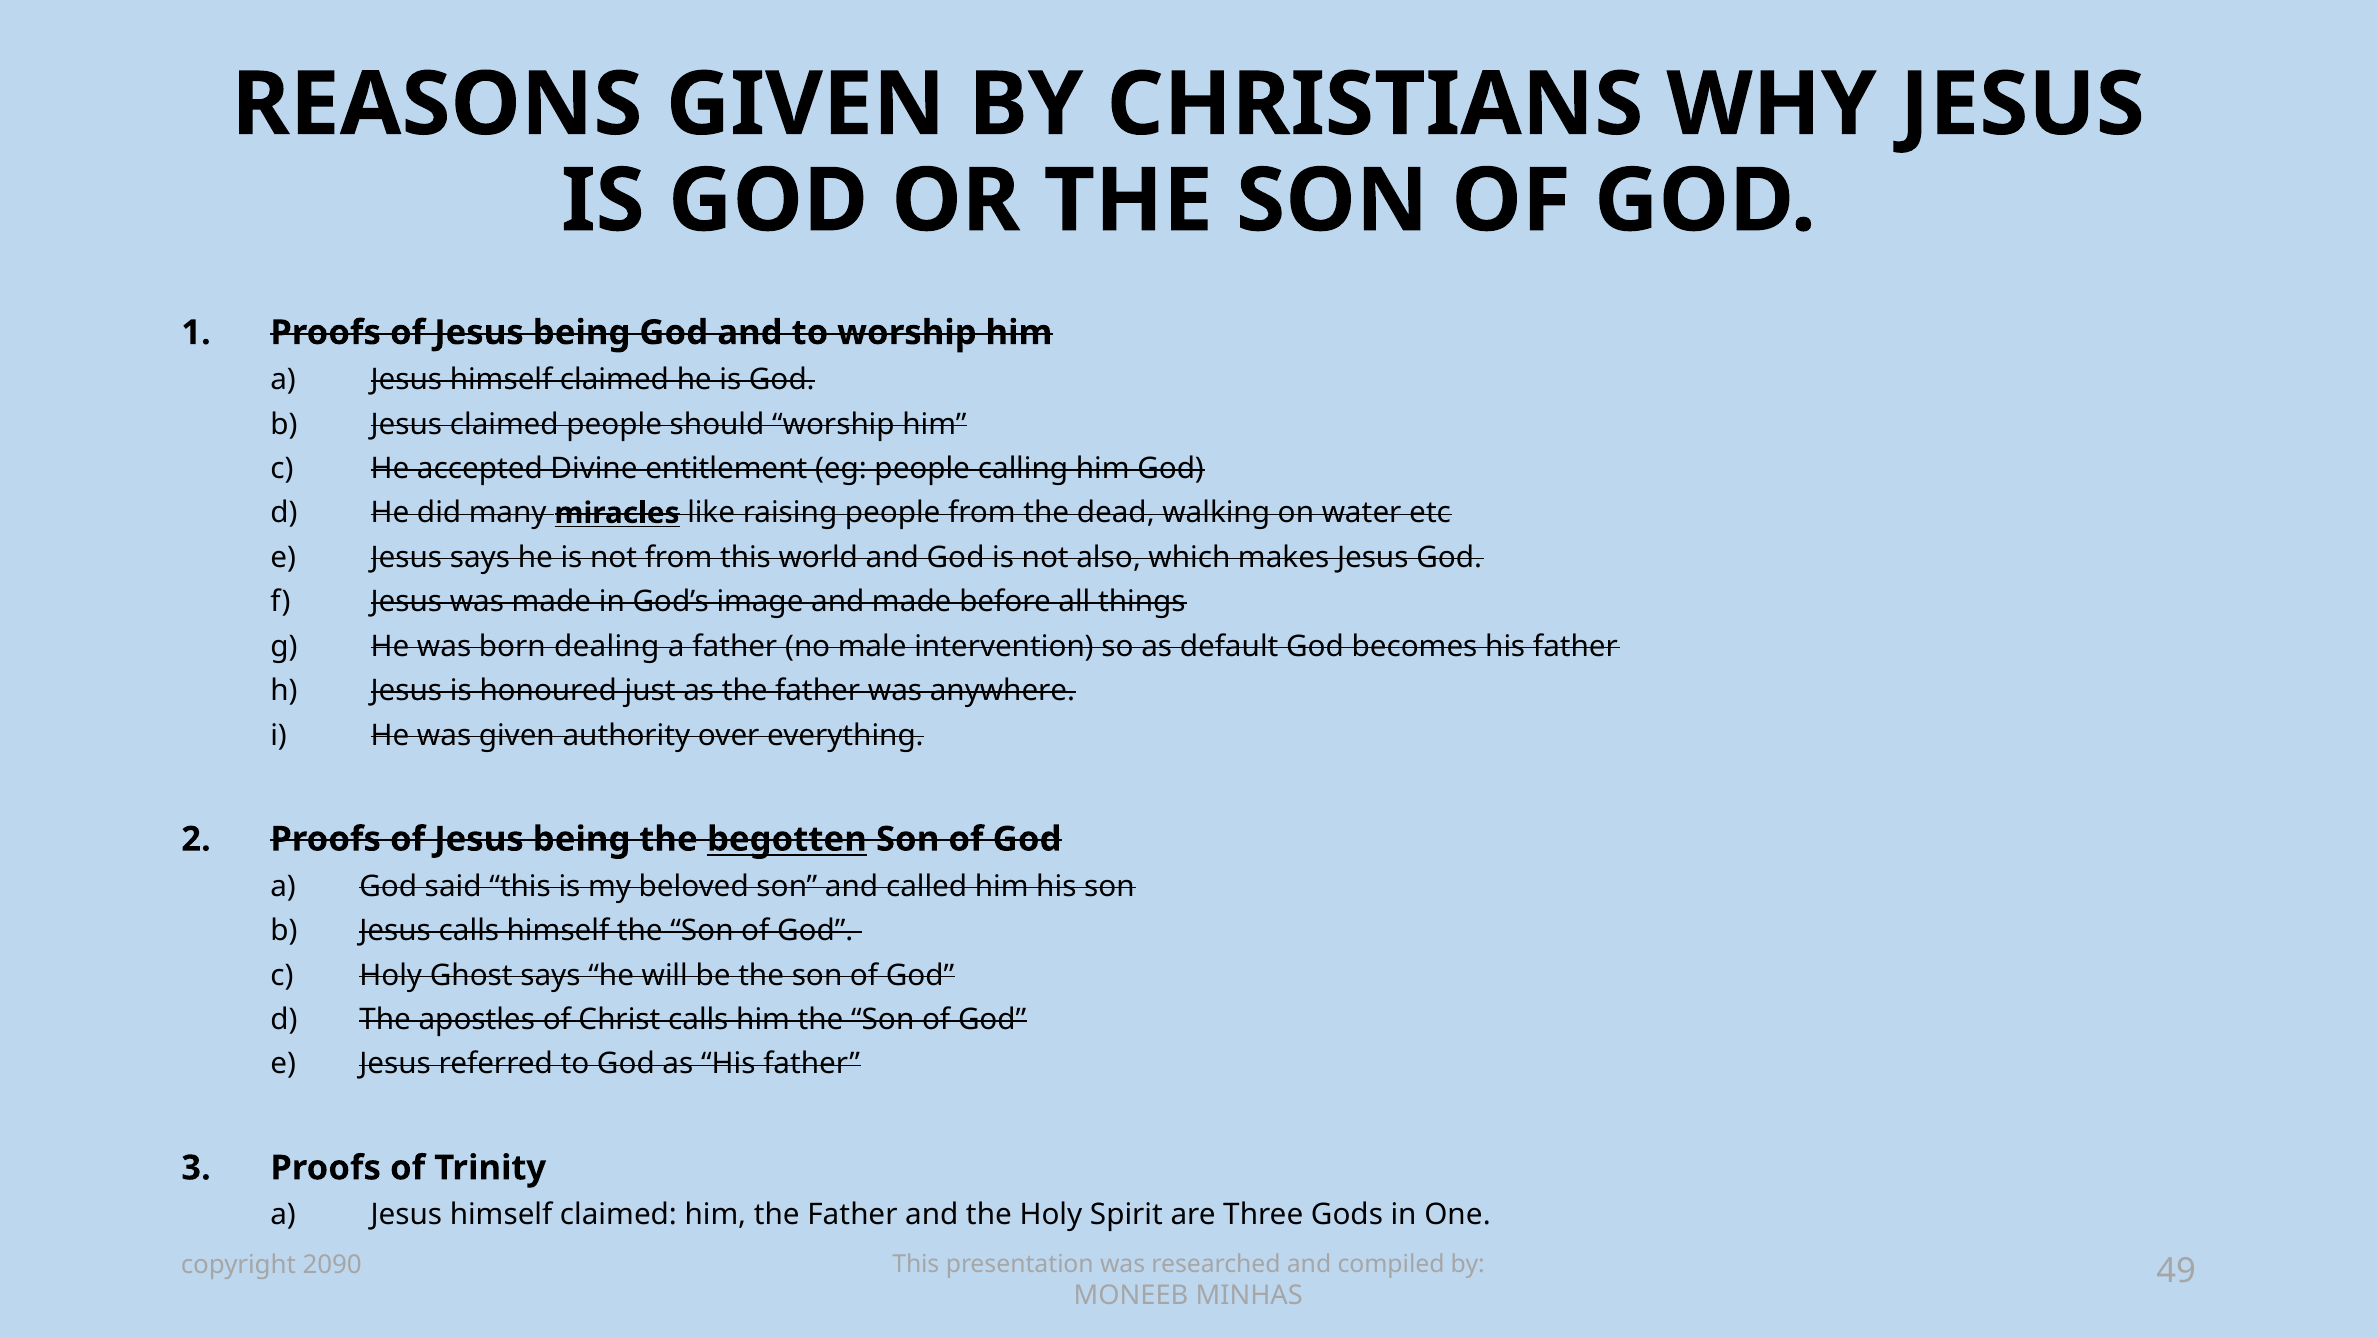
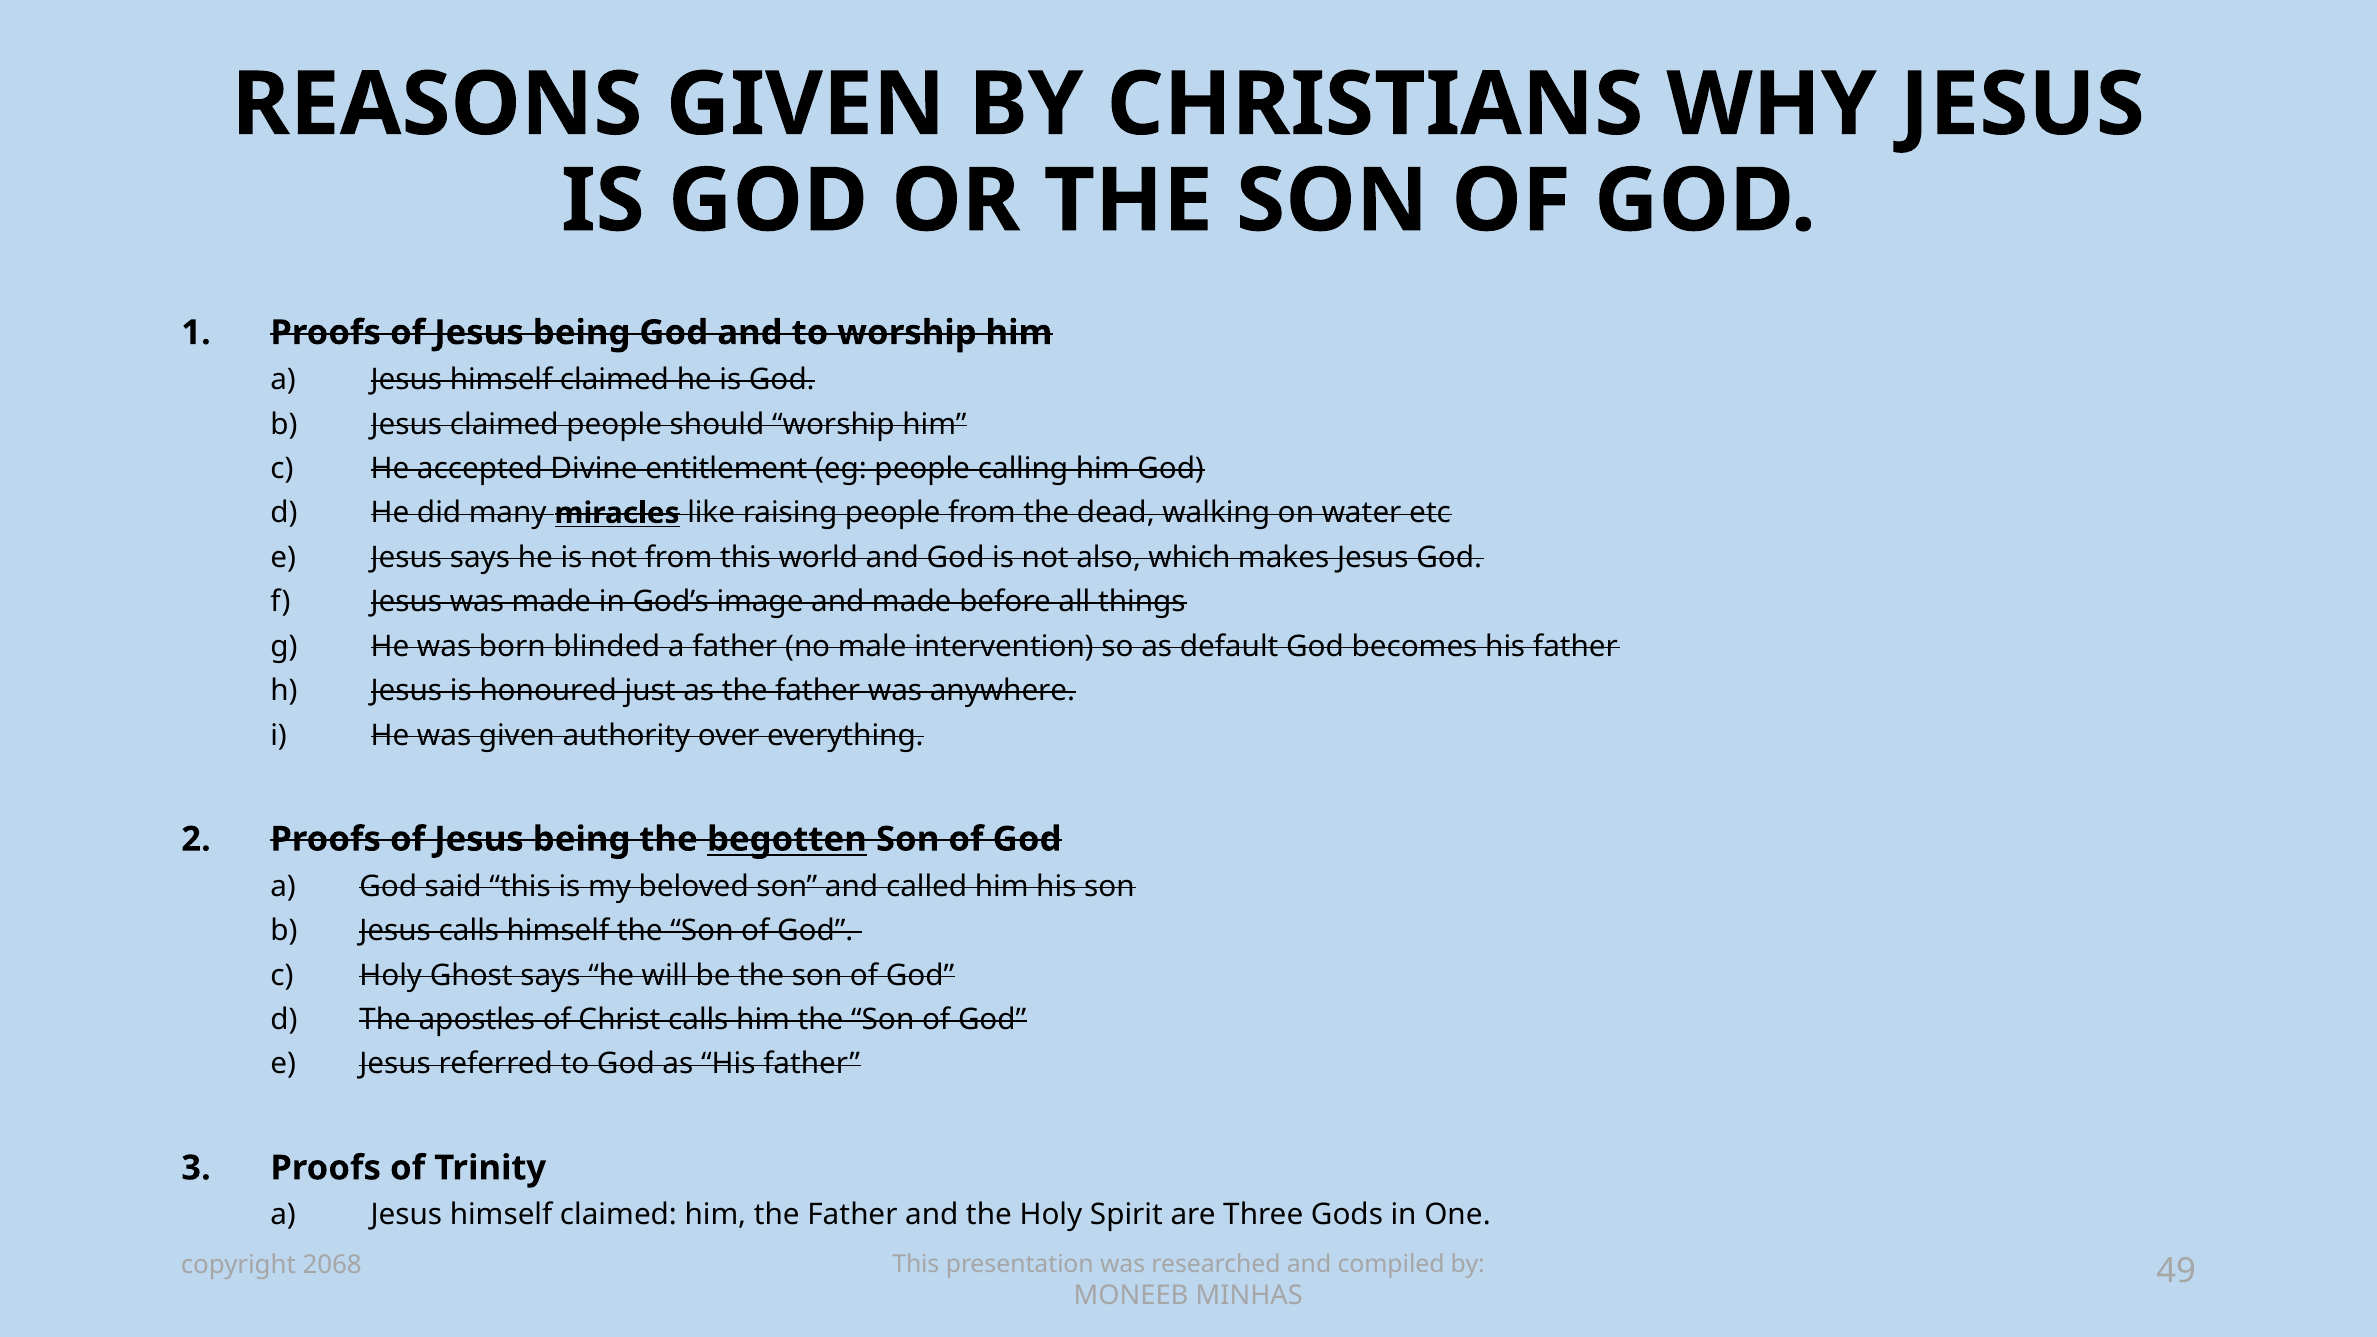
dealing: dealing -> blinded (607, 646)
2090: 2090 -> 2068 (332, 1265)
